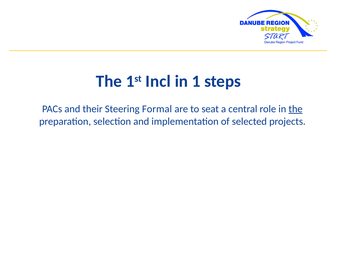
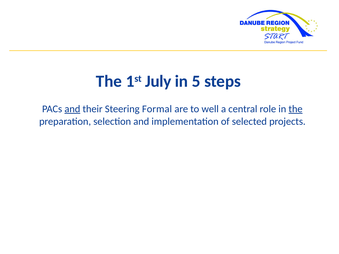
Incl: Incl -> July (158, 81)
1: 1 -> 5 (196, 81)
and underline: none -> present (72, 109)
seat: seat -> well (210, 109)
